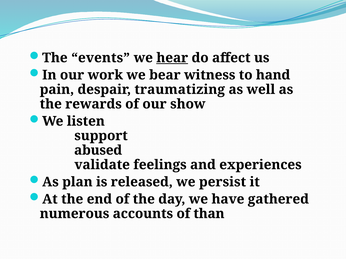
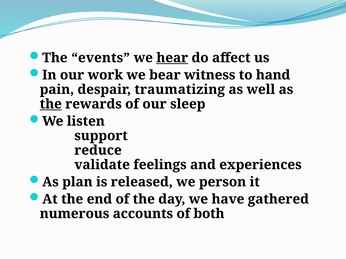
the underline: none -> present (51, 104)
show: show -> sleep (188, 104)
abused: abused -> reduce (98, 151)
persist: persist -> person (223, 182)
than: than -> both (209, 214)
